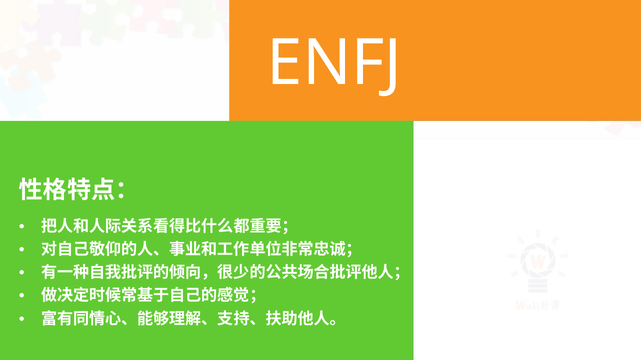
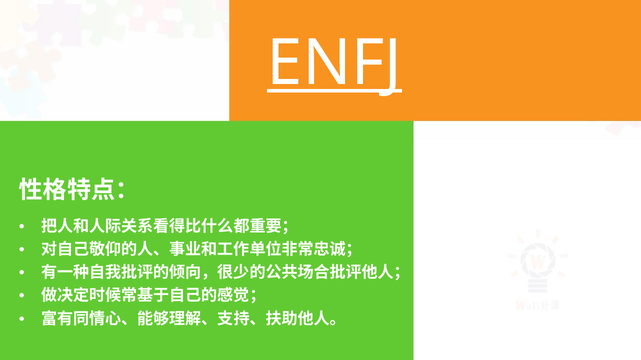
ENFJ underline: none -> present (334, 63)
